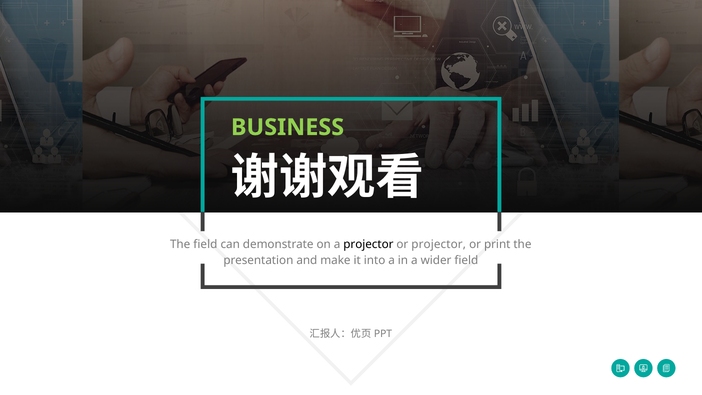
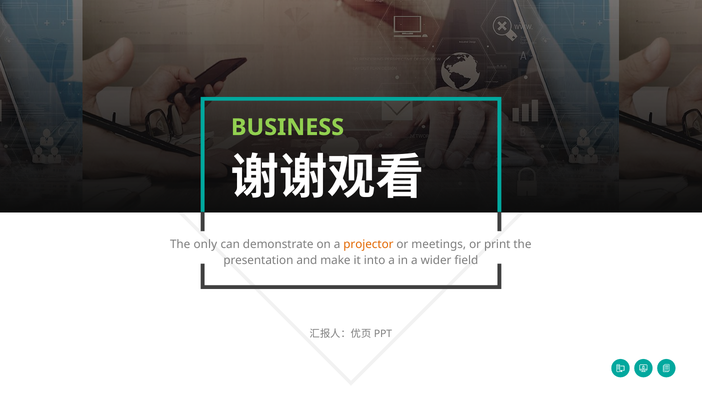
The field: field -> only (205, 244)
projector colour: black -> orange (368, 244)
or projector: projector -> meetings (439, 244)
